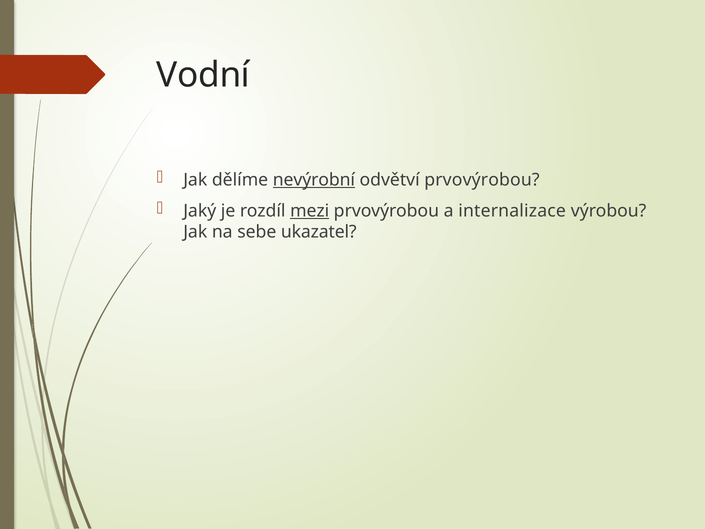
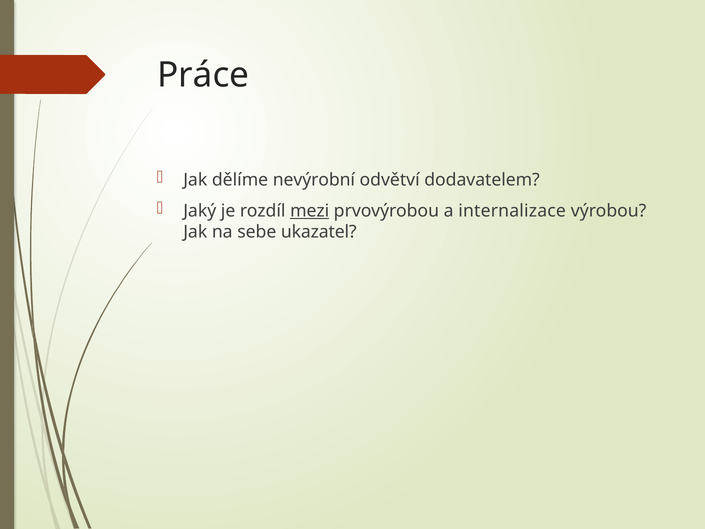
Vodní: Vodní -> Práce (203, 75)
nevýrobní underline: present -> none (314, 180)
odvětví prvovýrobou: prvovýrobou -> dodavatelem (482, 180)
